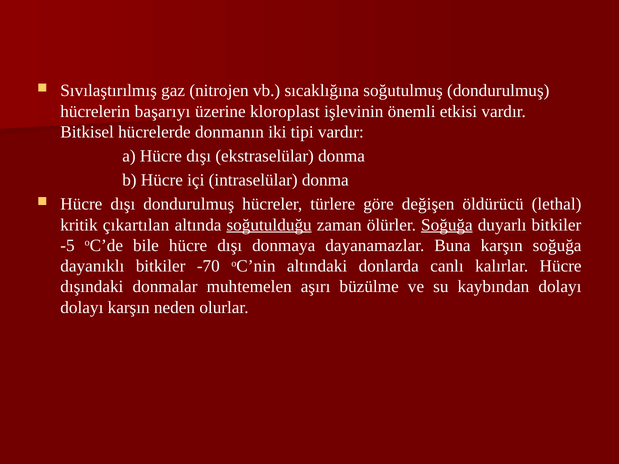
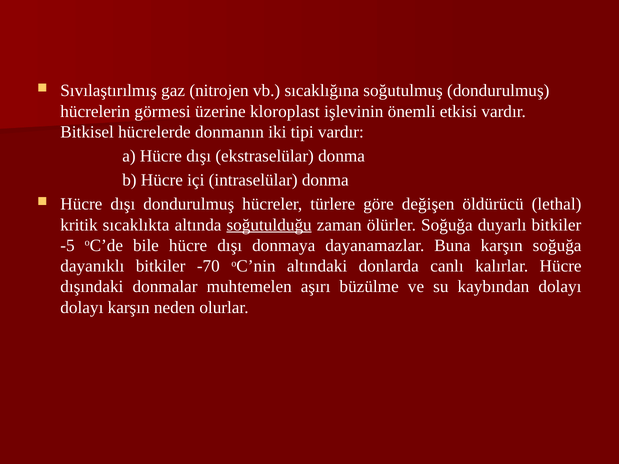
başarıyı: başarıyı -> görmesi (163, 111)
çıkartılan: çıkartılan -> sıcaklıkta (136, 225)
Soğuğa underline: present -> none (447, 225)
